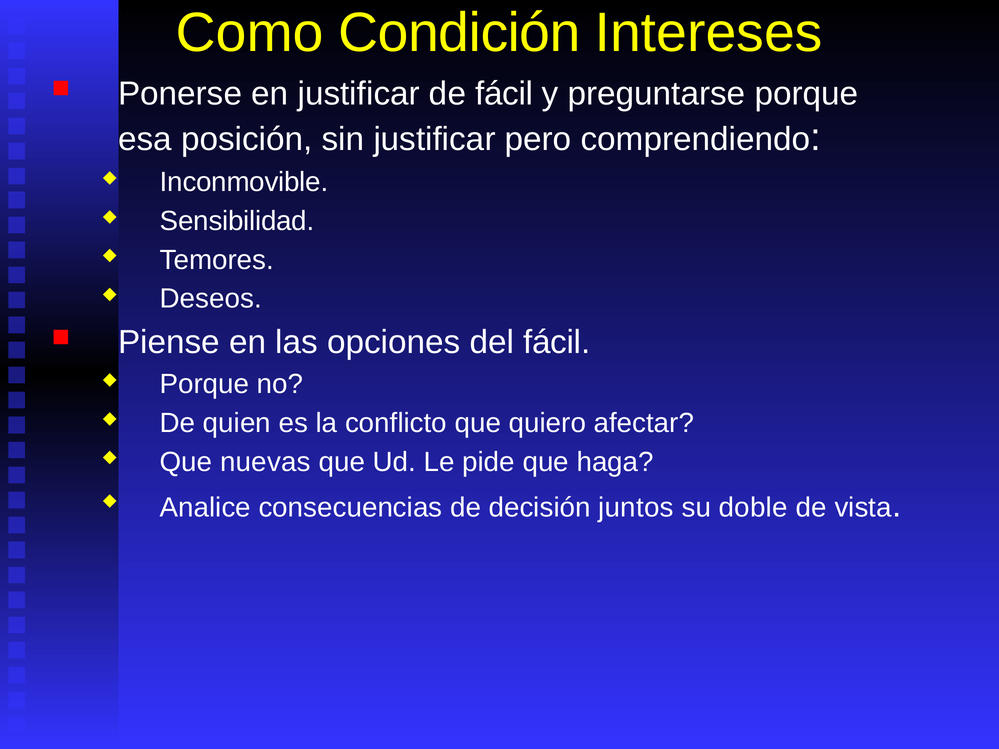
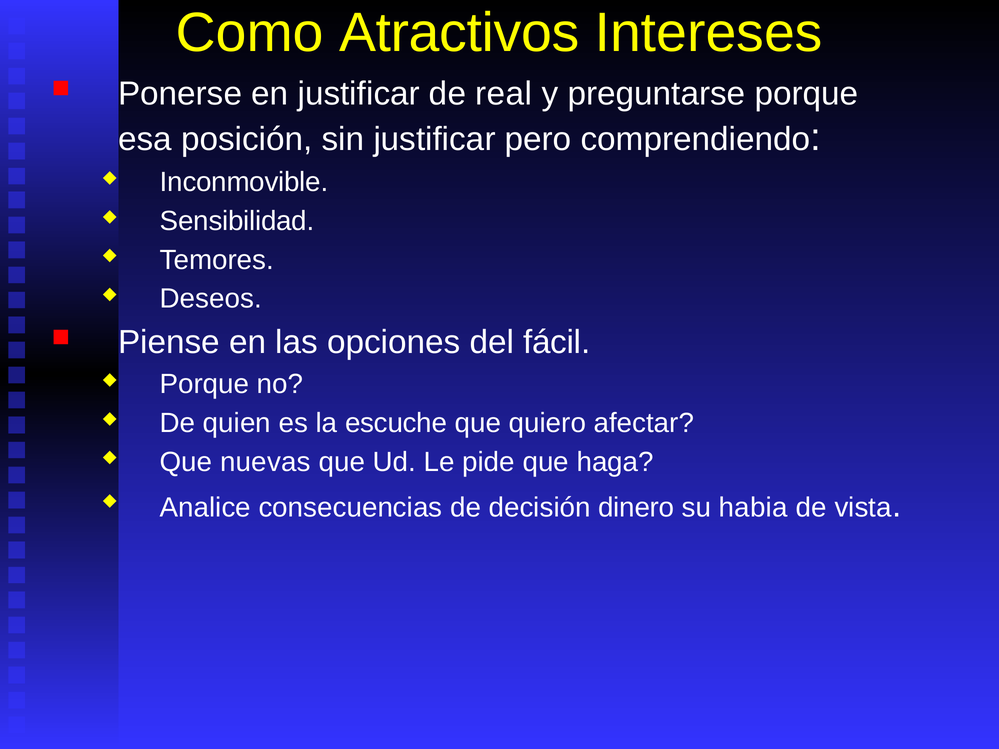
Condición: Condición -> Atractivos (459, 33)
de fácil: fácil -> real (504, 94)
conflicto: conflicto -> escuche (396, 423)
juntos: juntos -> dinero (636, 508)
doble: doble -> habia (753, 508)
